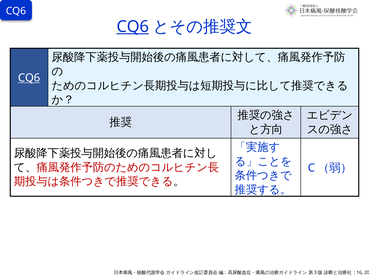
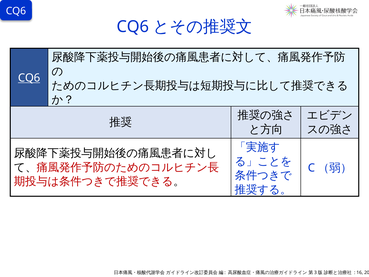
CQ6 underline: present -> none (133, 27)
